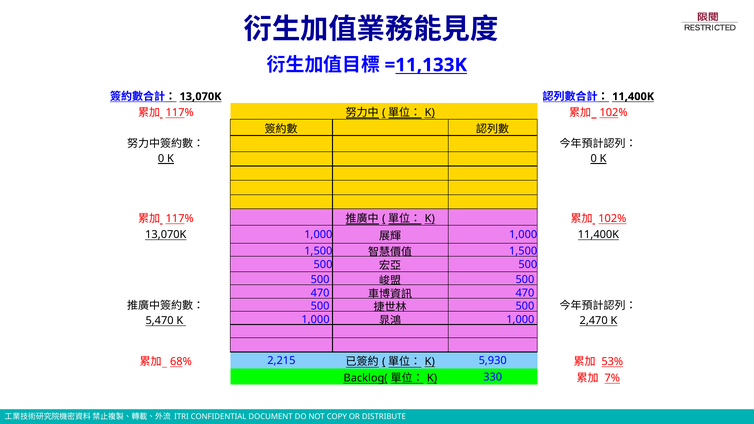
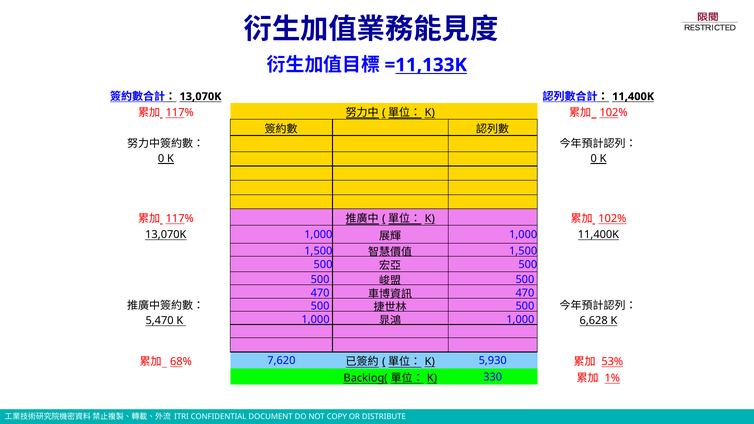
2,470: 2,470 -> 6,628 (594, 321)
2,215: 2,215 -> 7,620 (281, 361)
7%: 7% -> 1% (612, 378)
